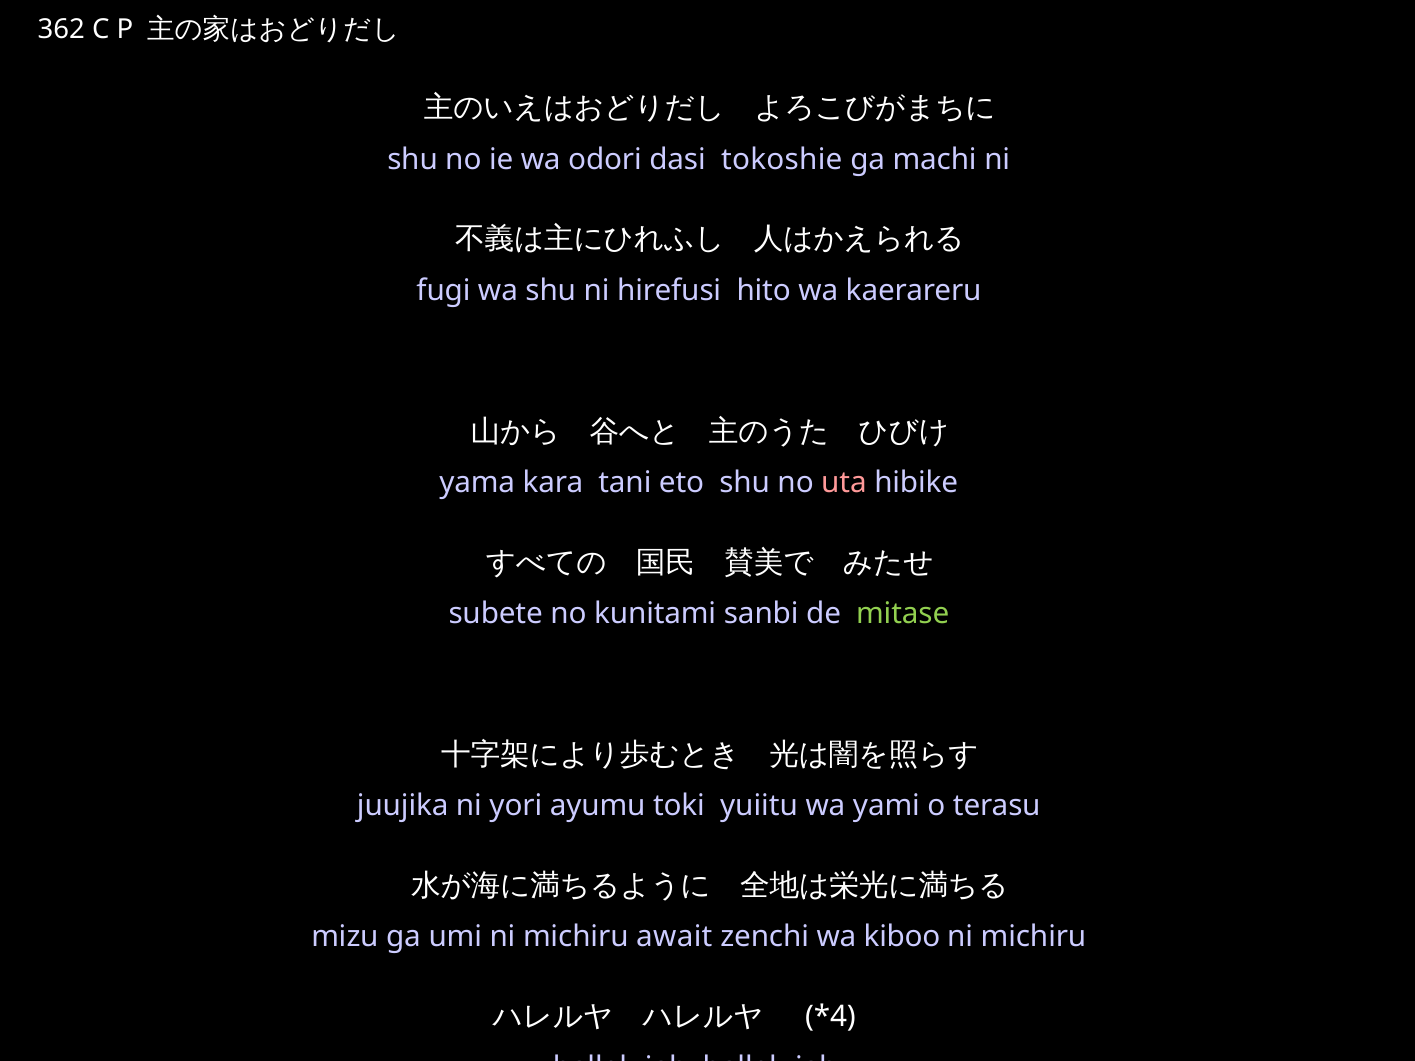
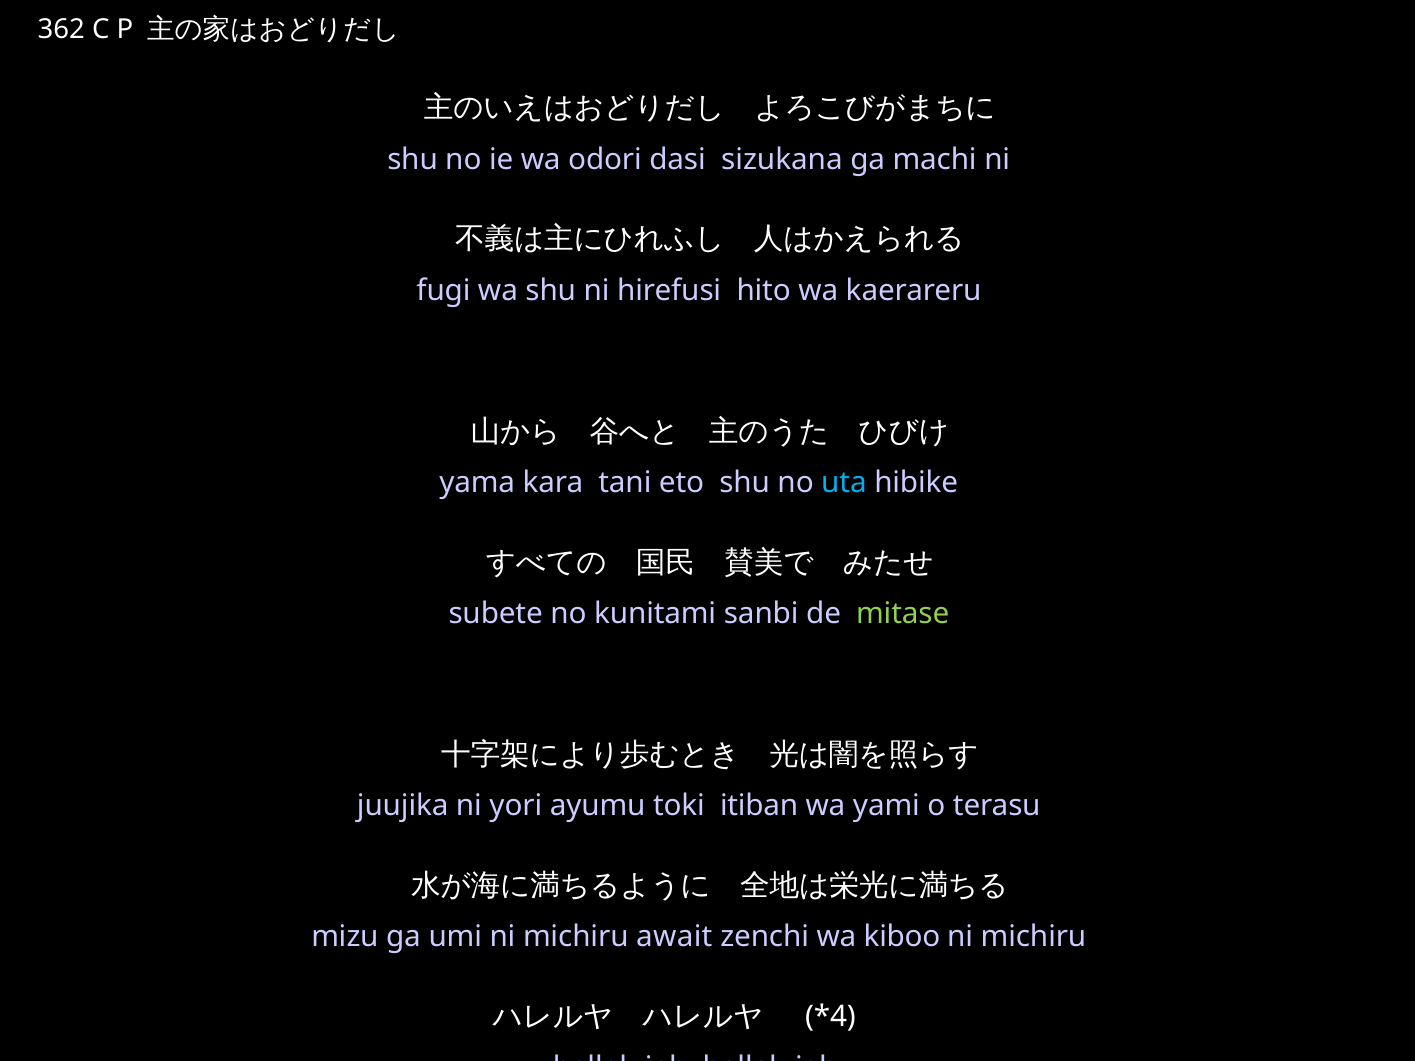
tokoshie: tokoshie -> sizukana (782, 159)
uta colour: pink -> light blue (844, 483)
yuiitu: yuiitu -> itiban (759, 806)
